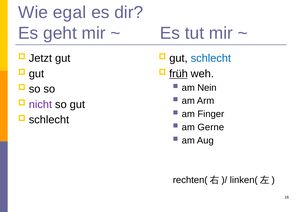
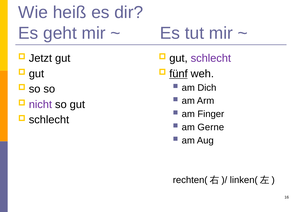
egal: egal -> heiß (70, 13)
schlecht colour: blue -> purple (211, 58)
früh: früh -> fünf (178, 74)
Nein: Nein -> Dich (207, 88)
